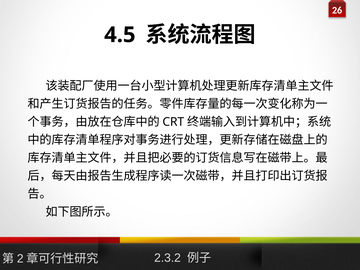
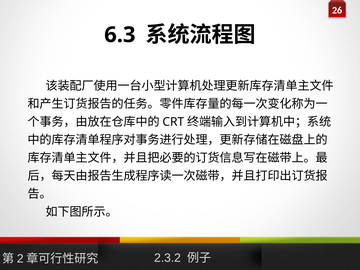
4.5: 4.5 -> 6.3 (120, 35)
